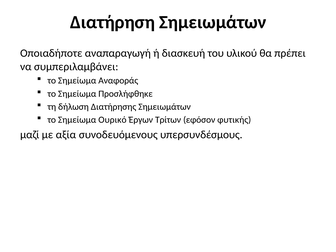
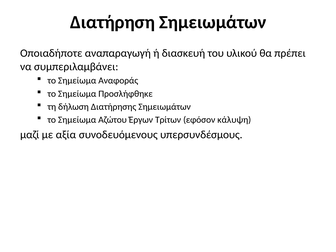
Ουρικό: Ουρικό -> Αζώτου (113, 120)
φυτικής: φυτικής -> κάλυψη (234, 120)
